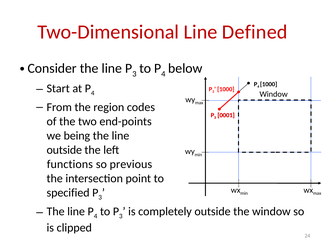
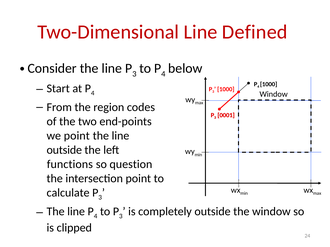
we being: being -> point (77, 136)
previous: previous -> question (131, 165)
specified: specified -> calculate (68, 193)
